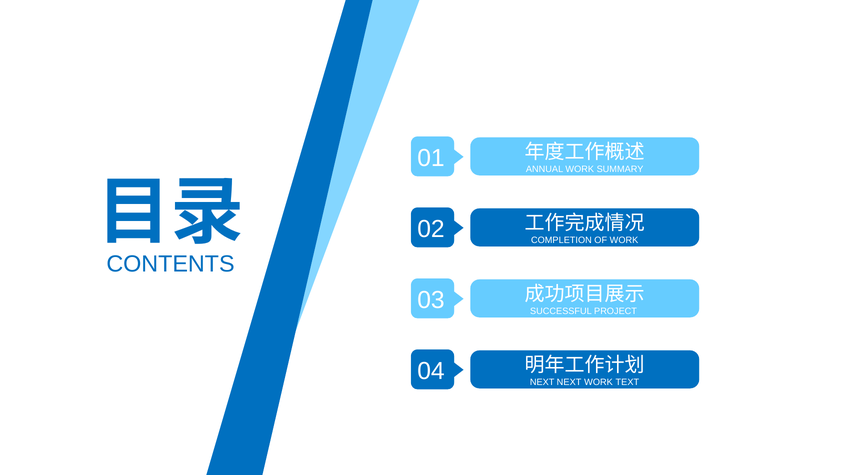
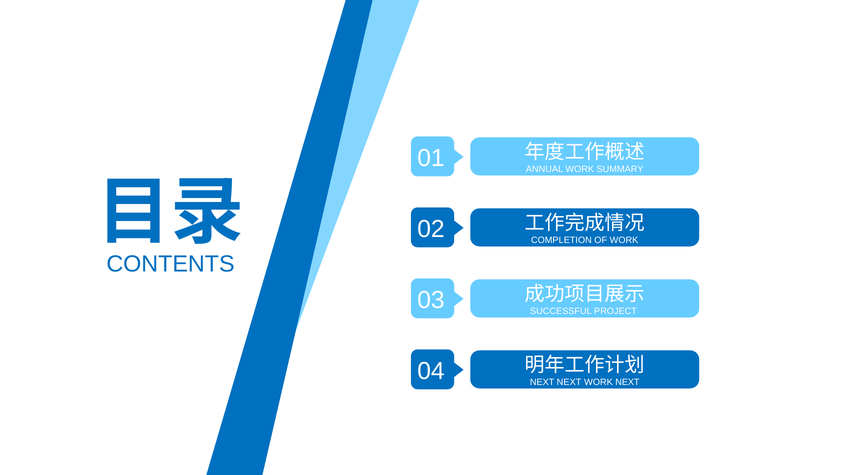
WORK TEXT: TEXT -> NEXT (627, 382)
